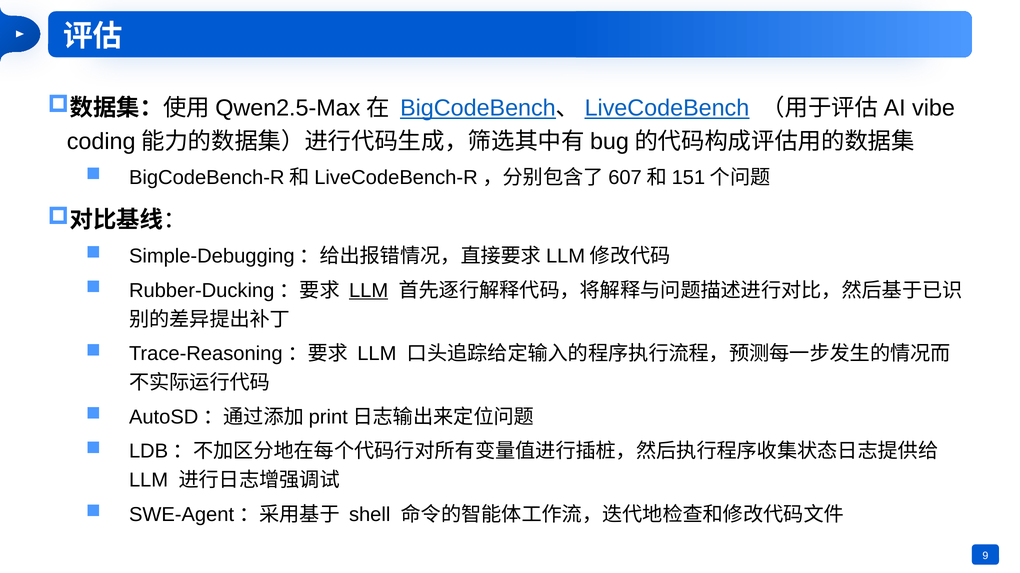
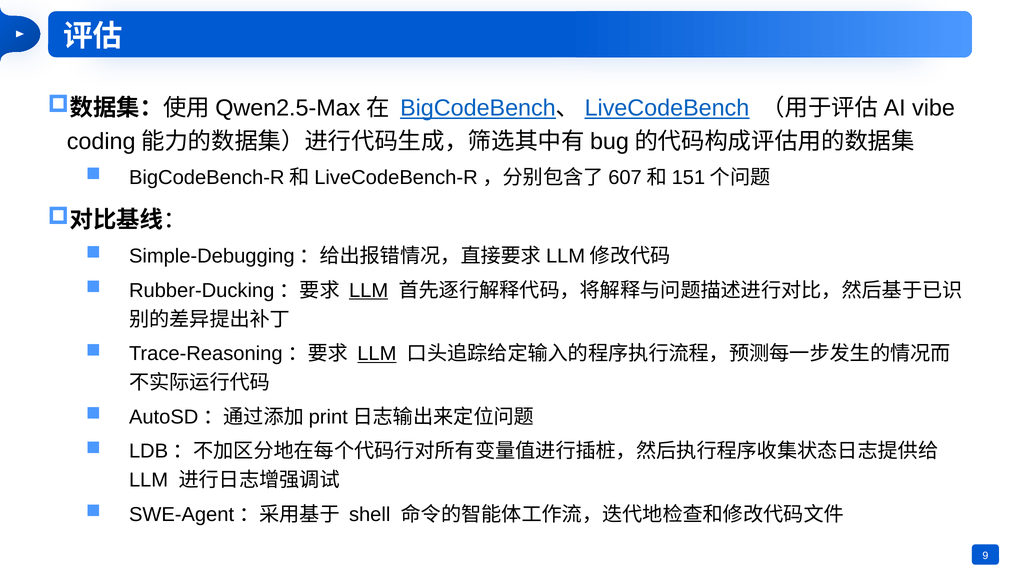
LLM underline: none -> present (377, 354)
